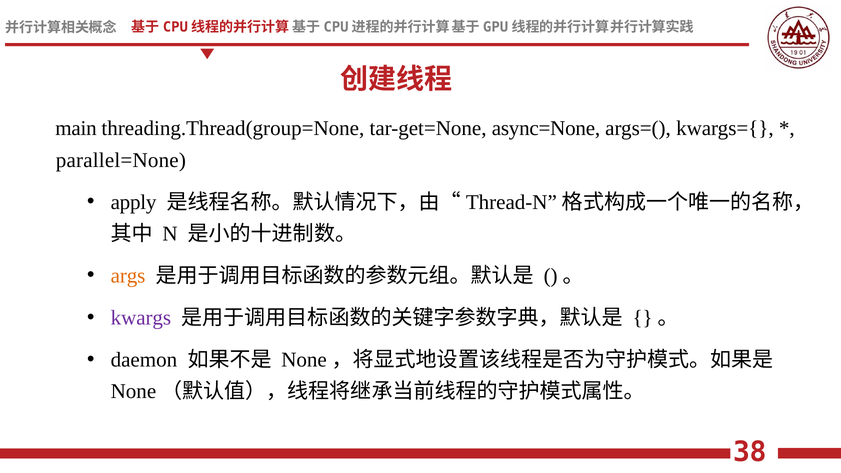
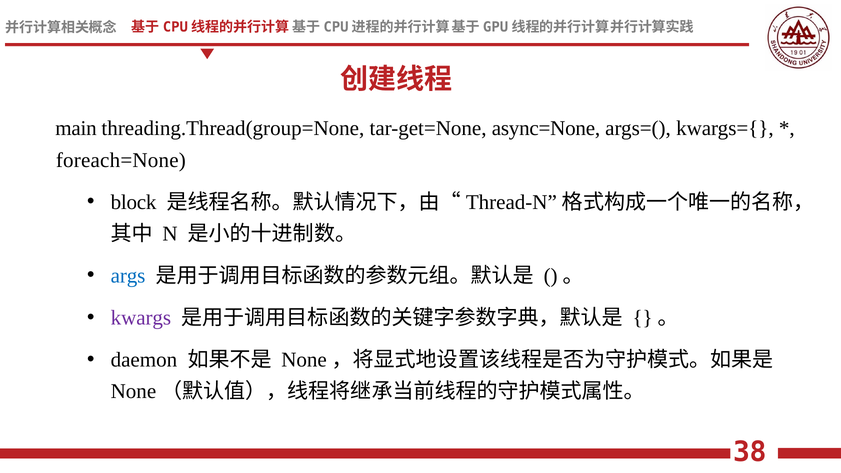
parallel=None: parallel=None -> foreach=None (121, 160)
apply: apply -> block (134, 202)
args colour: orange -> blue (128, 276)
